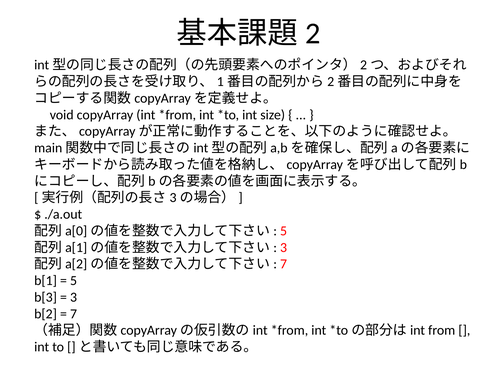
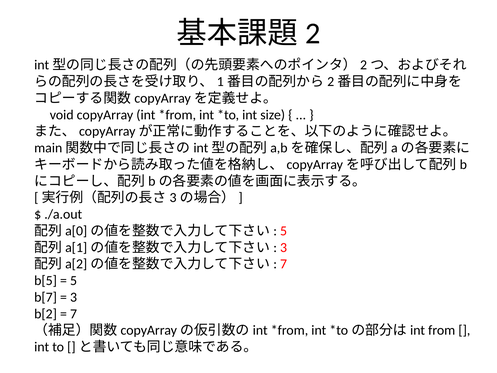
b[1: b[1 -> b[5 (46, 280)
b[3: b[3 -> b[7 (46, 297)
